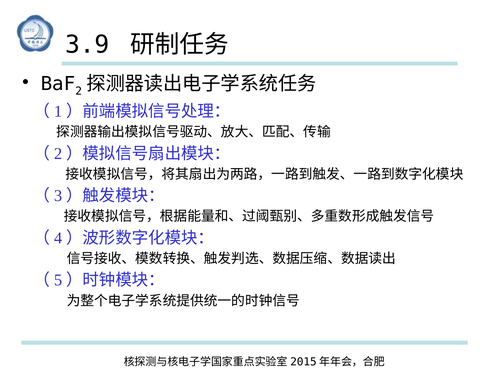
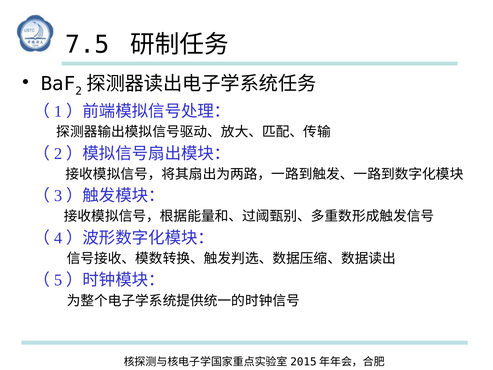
3.9: 3.9 -> 7.5 (87, 45)
